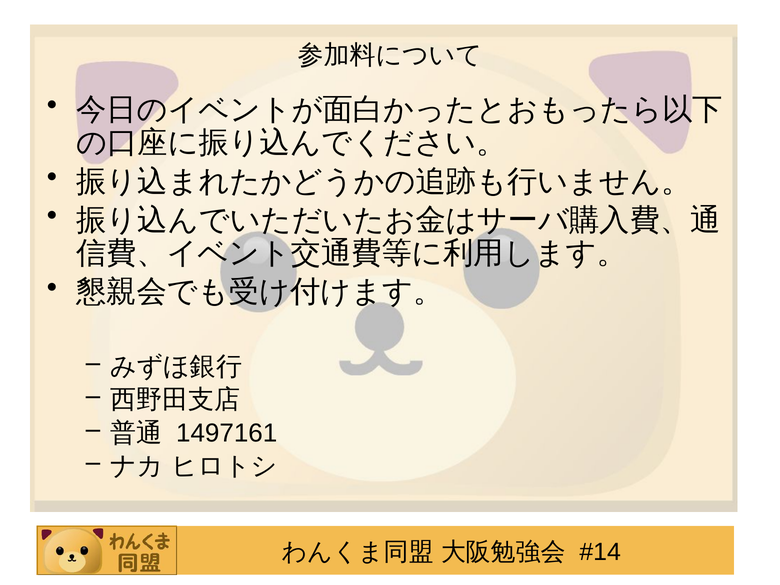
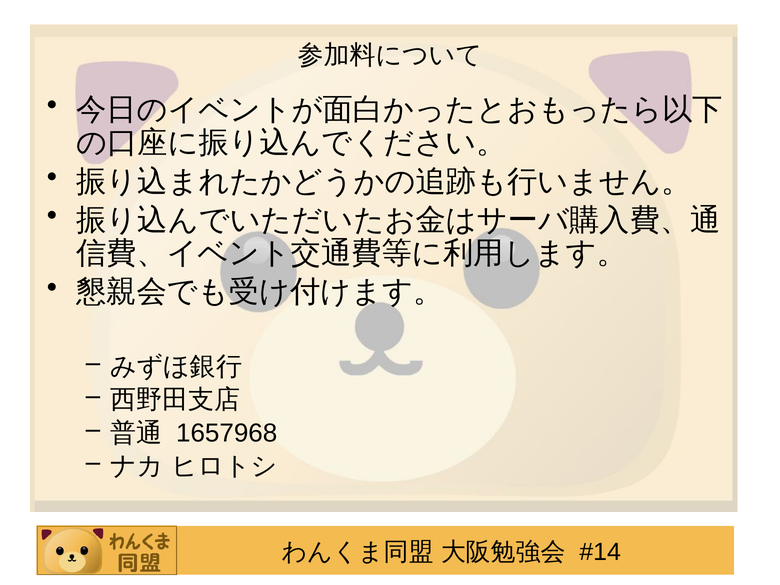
1497161: 1497161 -> 1657968 (227, 433)
